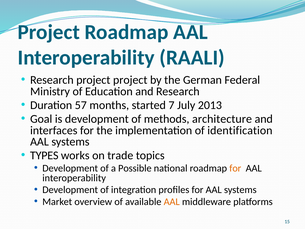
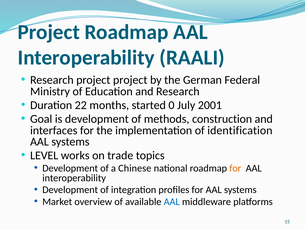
57: 57 -> 22 (81, 105)
7: 7 -> 0 (171, 105)
2013: 2013 -> 2001 (210, 105)
architecture: architecture -> construction (222, 119)
TYPES: TYPES -> LEVEL (44, 155)
Possible: Possible -> Chinese (135, 168)
AAL colour: orange -> blue (172, 201)
